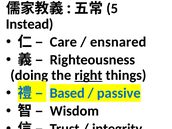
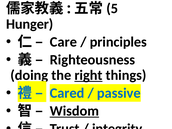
Instead: Instead -> Hunger (30, 24)
ensnared: ensnared -> principles (118, 42)
Based: Based -> Cared (67, 93)
Wisdom underline: none -> present (74, 111)
